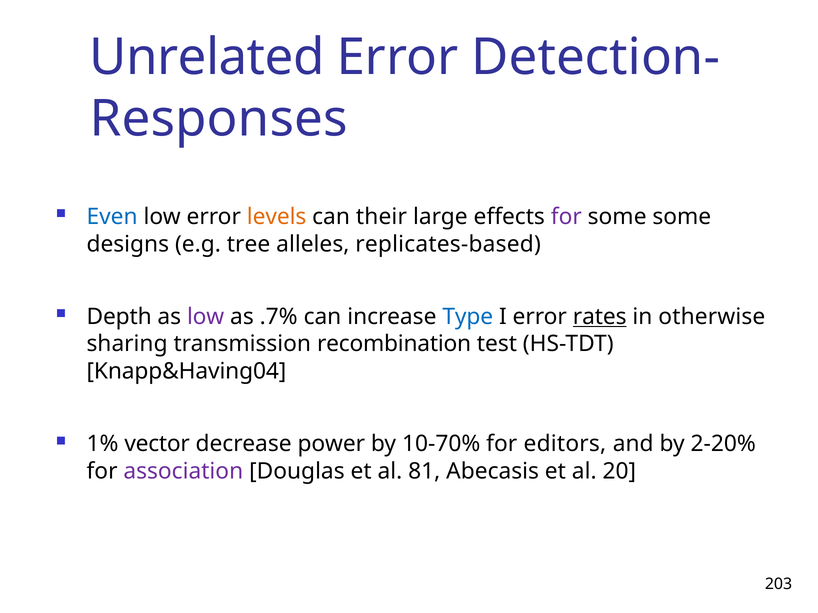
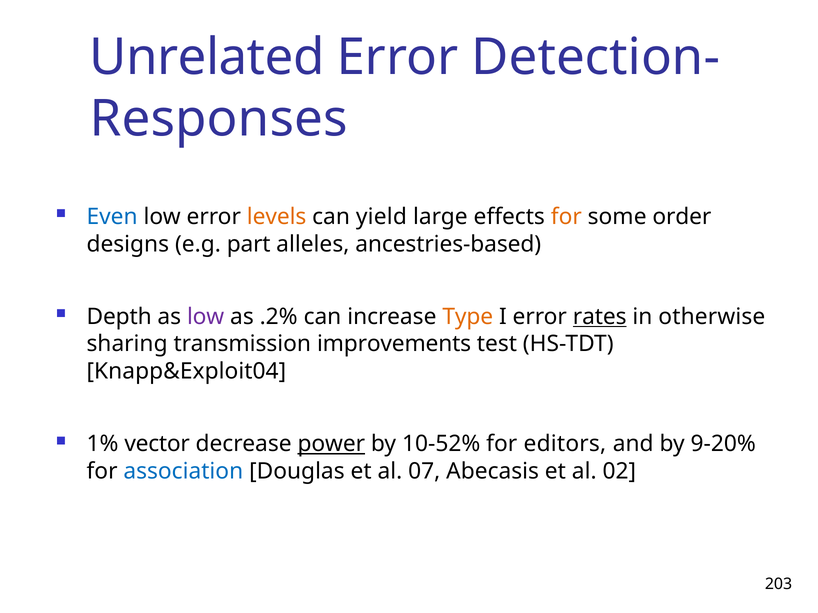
their: their -> yield (381, 217)
for colour: purple -> orange (566, 217)
some some: some -> order (682, 217)
tree: tree -> part (249, 244)
replicates-based: replicates-based -> ancestries-based (448, 244)
.7%: .7% -> .2% (279, 317)
Type colour: blue -> orange (468, 317)
recombination: recombination -> improvements (394, 344)
Knapp&Having04: Knapp&Having04 -> Knapp&Exploit04 (186, 372)
power underline: none -> present (331, 444)
10-70%: 10-70% -> 10-52% (441, 444)
2-20%: 2-20% -> 9-20% (723, 444)
association colour: purple -> blue (183, 472)
81: 81 -> 07 (424, 472)
20: 20 -> 02 (619, 472)
